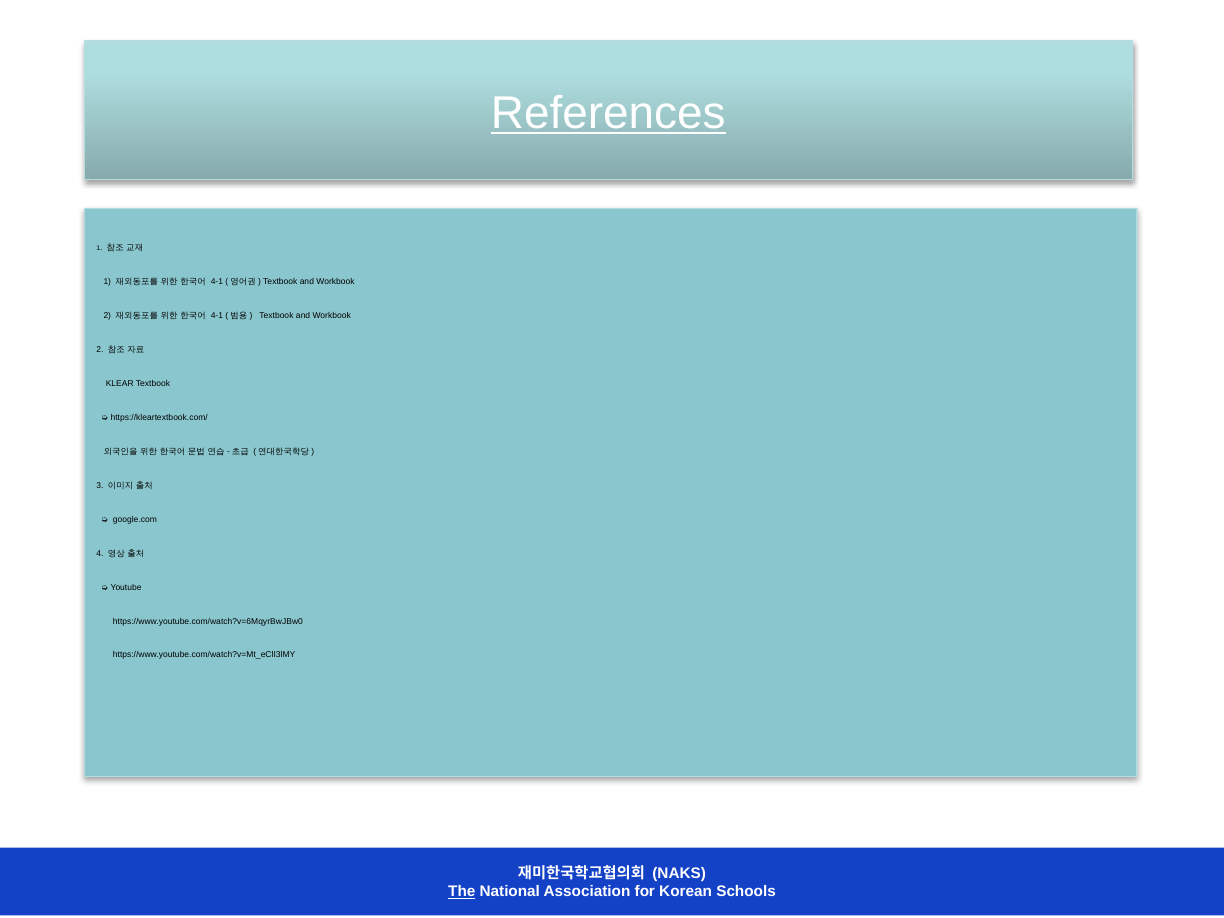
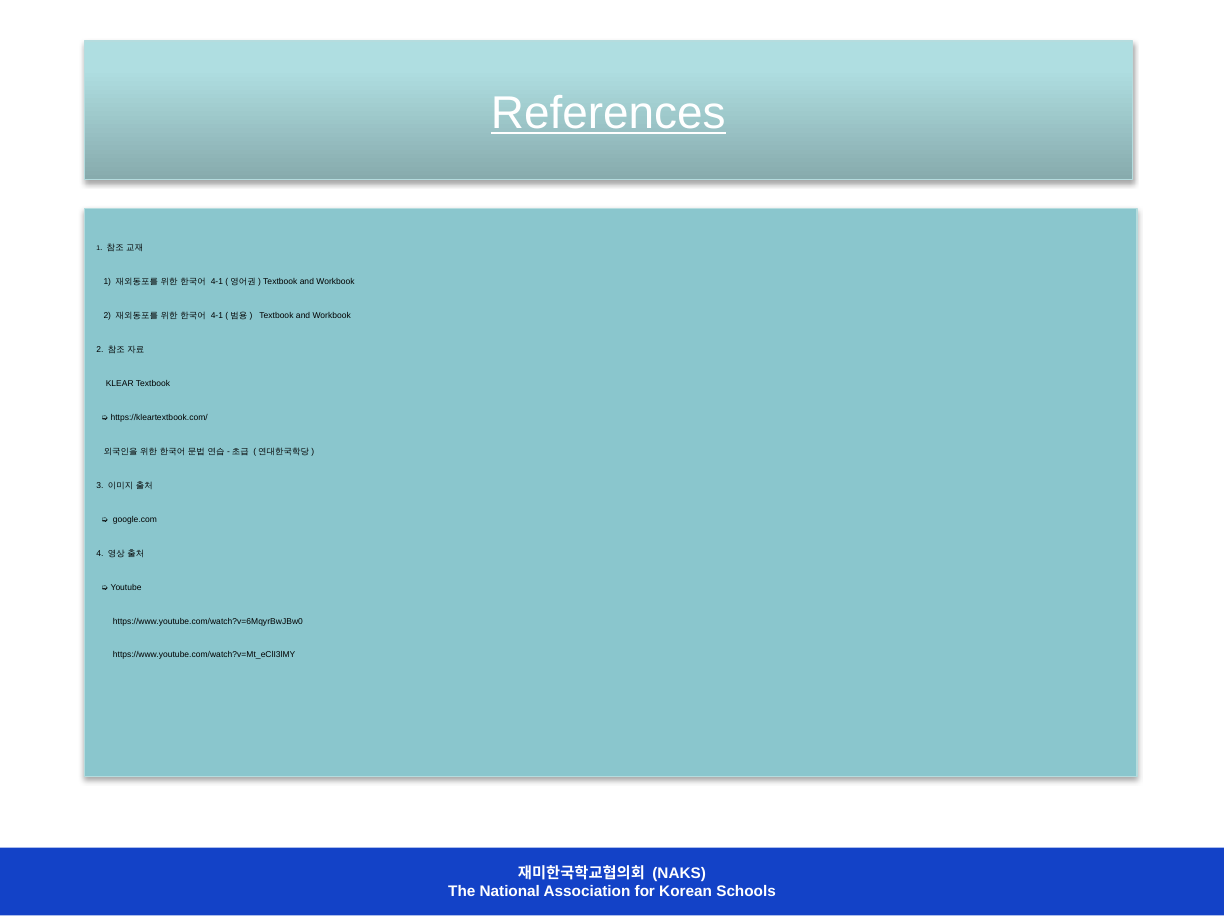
The underline: present -> none (462, 892)
